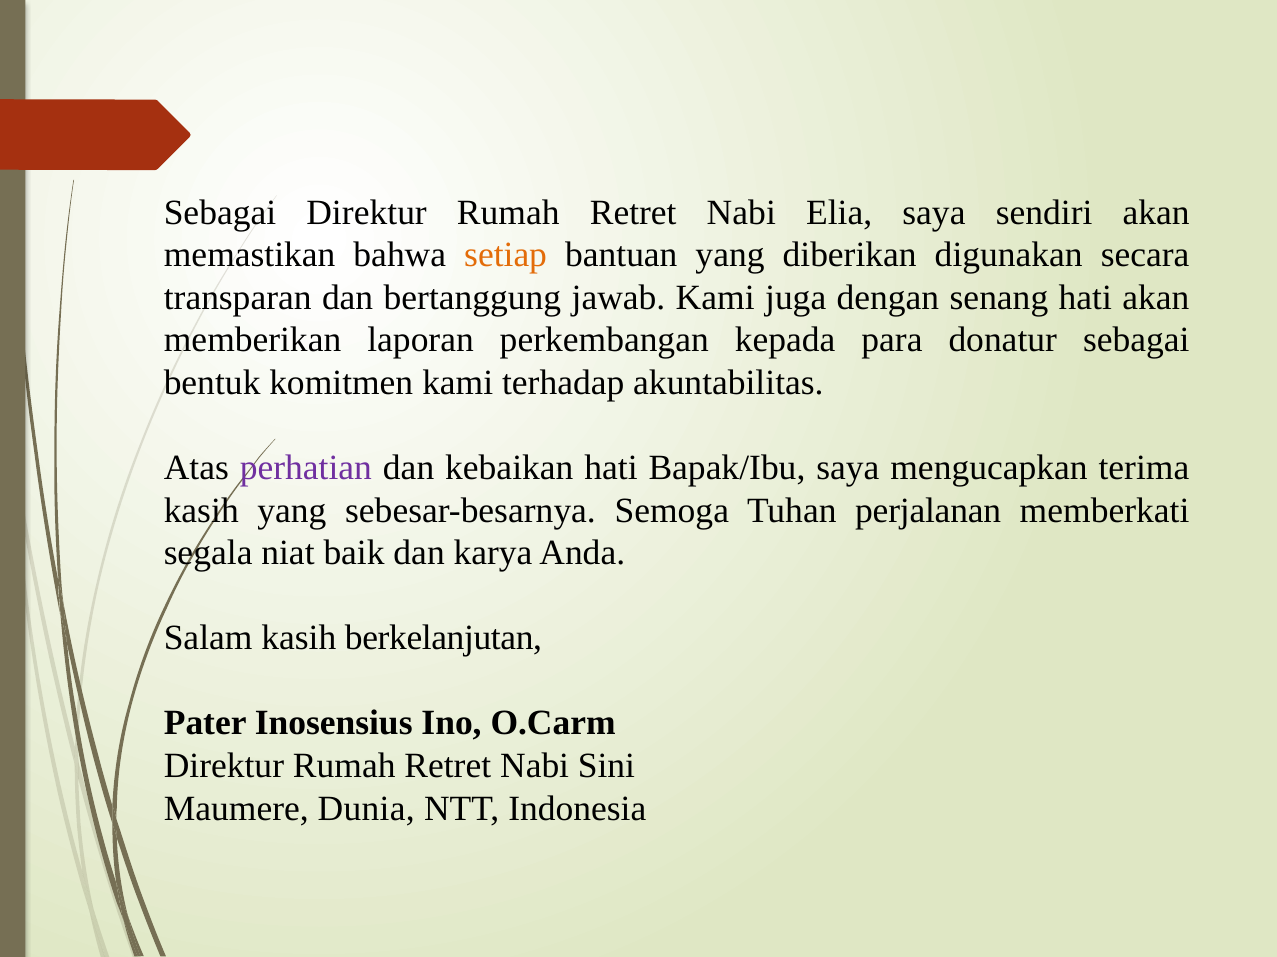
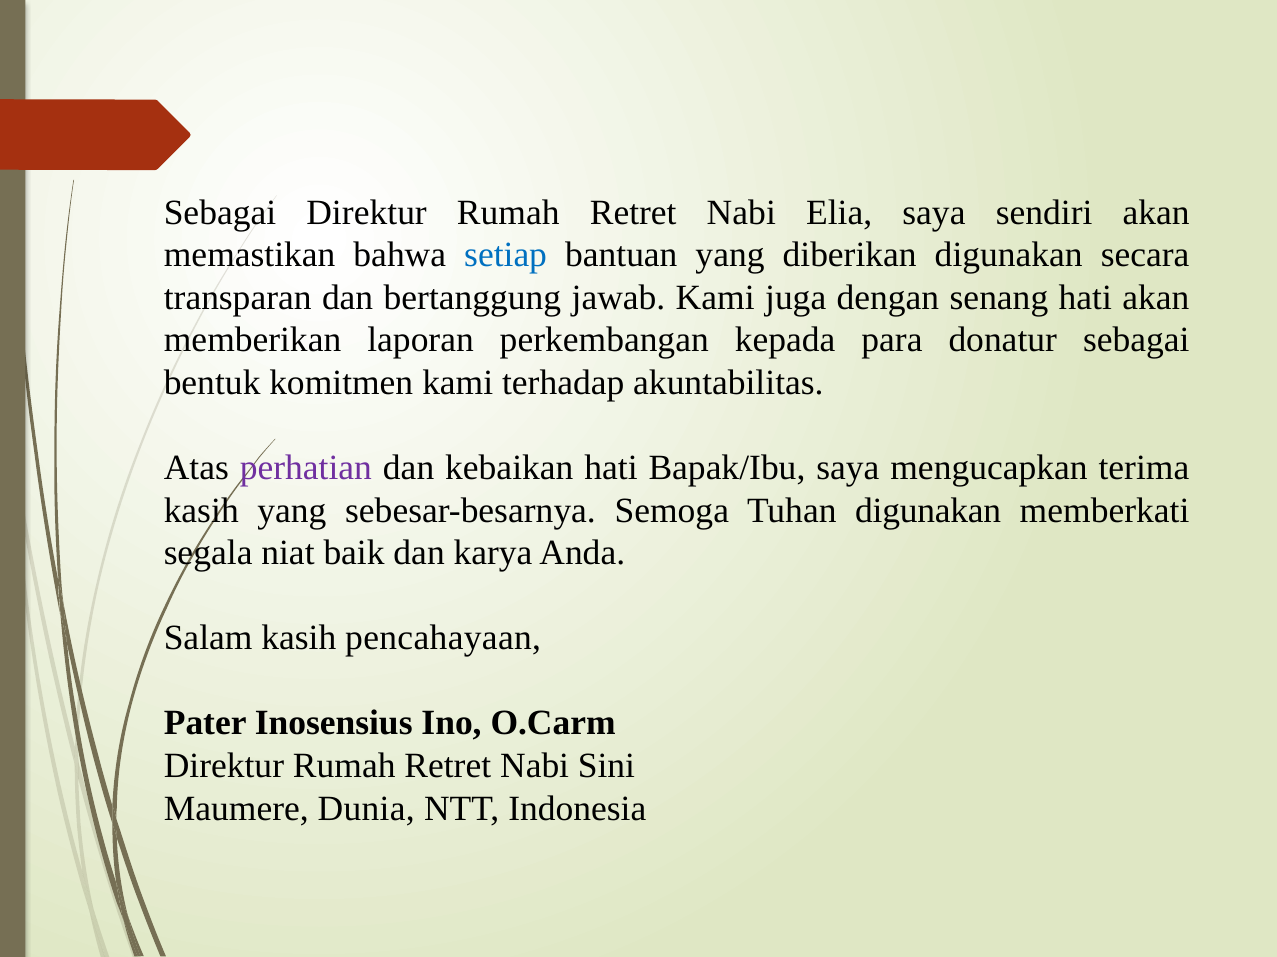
setiap colour: orange -> blue (506, 255)
Tuhan perjalanan: perjalanan -> digunakan (928, 511)
berkelanjutan: berkelanjutan -> pencahayaan (443, 639)
